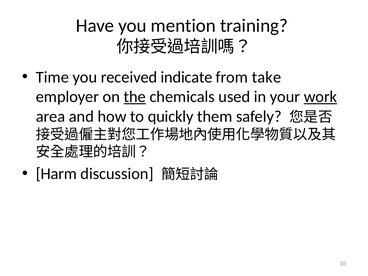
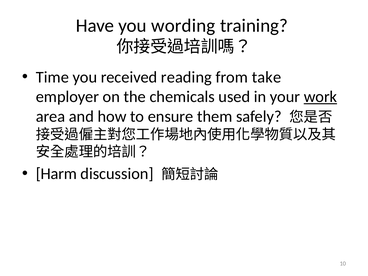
mention: mention -> wording (183, 26)
indicate: indicate -> reading (186, 77)
the underline: present -> none (135, 97)
quickly: quickly -> ensure (171, 116)
